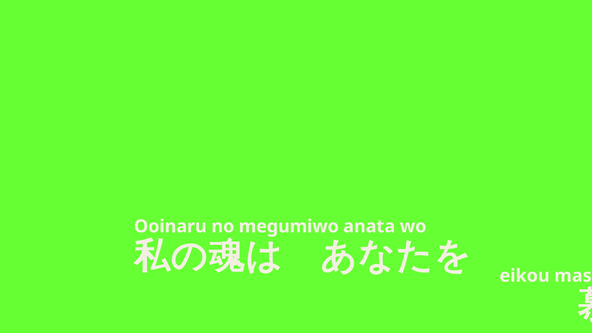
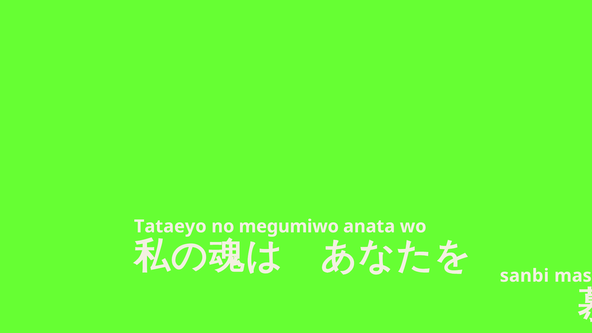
Ooinaru: Ooinaru -> Tataeyo (170, 226)
eikou: eikou -> sanbi (524, 276)
